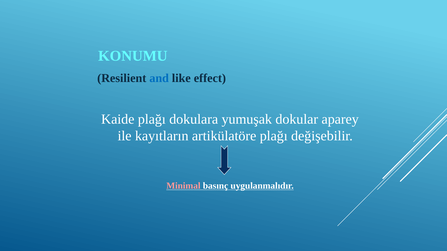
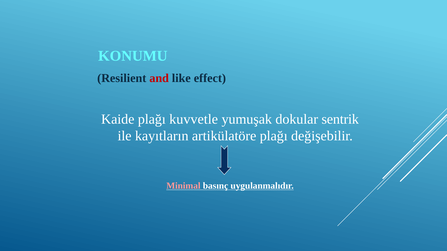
and colour: blue -> red (159, 78)
dokulara: dokulara -> kuvvetle (194, 119)
aparey: aparey -> sentrik (340, 119)
